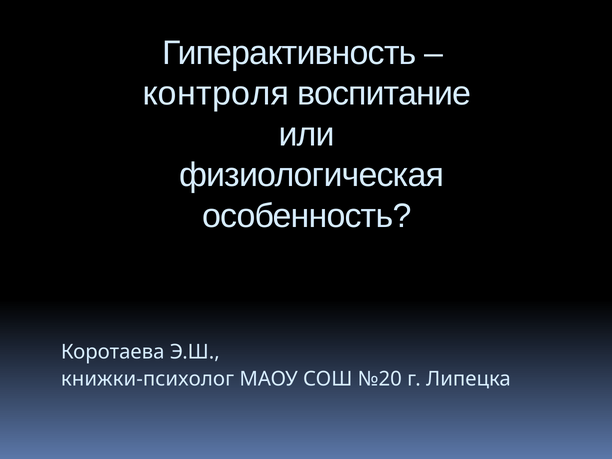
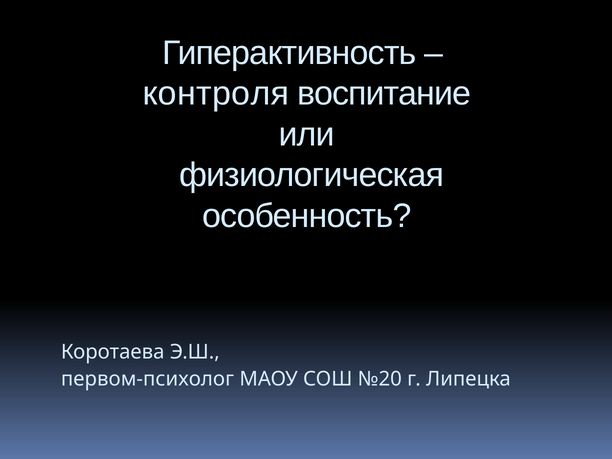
книжки-психолог: книжки-психолог -> первом-психолог (147, 379)
